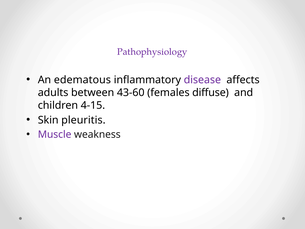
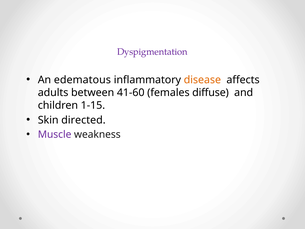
Pathophysiology: Pathophysiology -> Dyspigmentation (152, 52)
disease colour: purple -> orange (202, 80)
43-60: 43-60 -> 41-60 (131, 92)
4-15: 4-15 -> 1-15 (93, 105)
pleuritis: pleuritis -> directed (83, 120)
